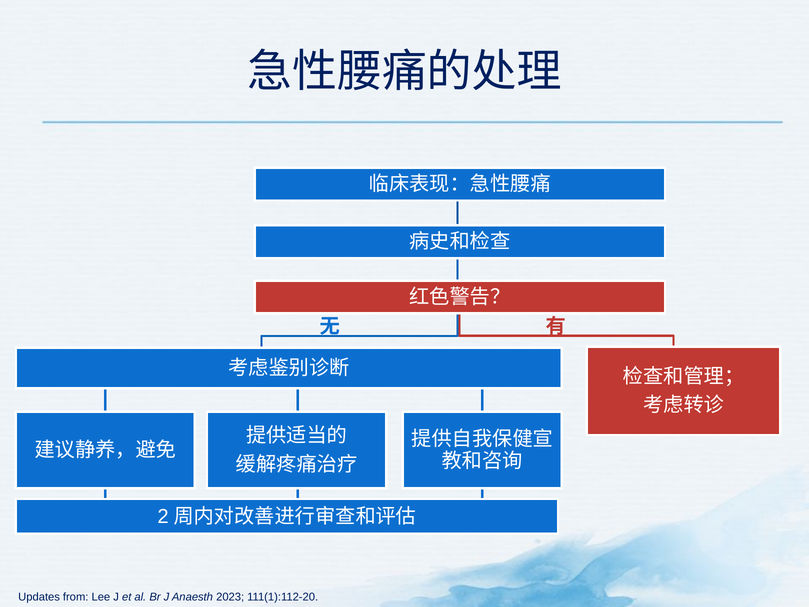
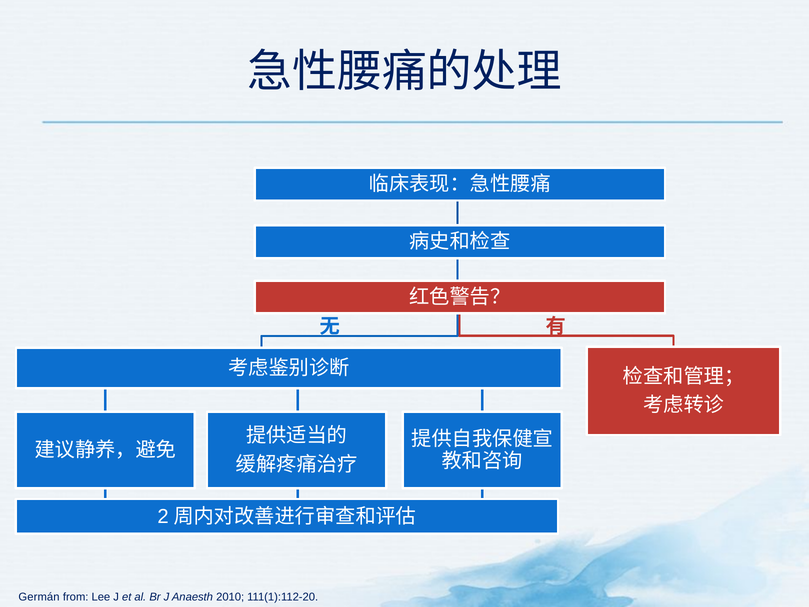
Updates: Updates -> Germán (39, 597)
2023: 2023 -> 2010 (230, 597)
